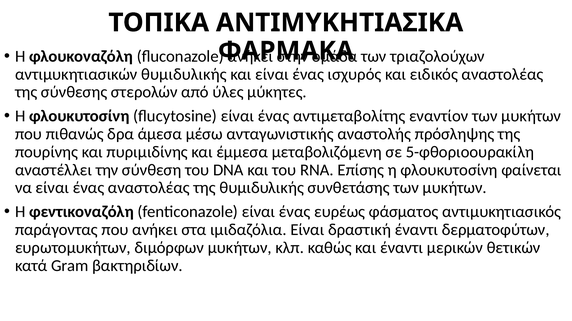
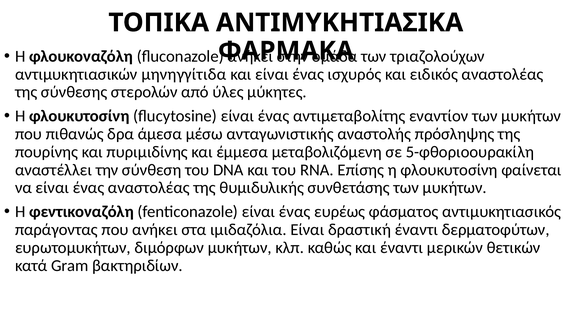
αντιμυκητιασικών θυμιδυλικής: θυμιδυλικής -> μηνηγγίτιδα (184, 74)
